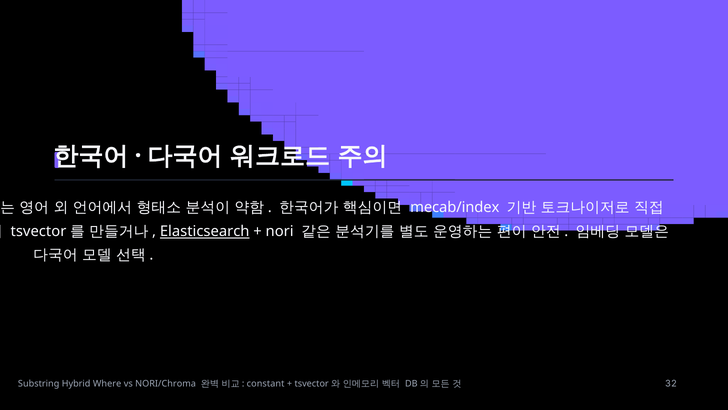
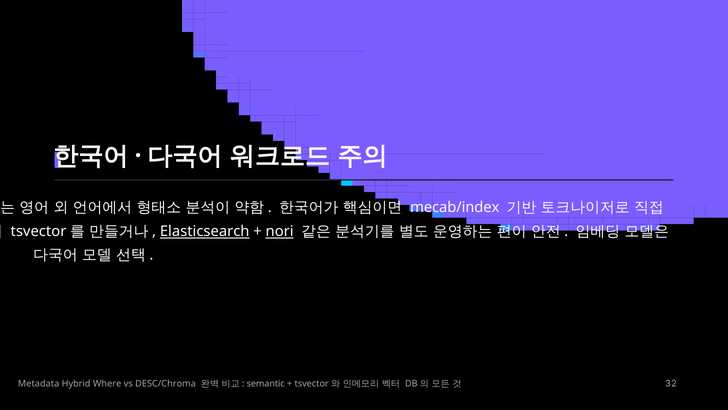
nori underline: none -> present (280, 231)
Substring: Substring -> Metadata (39, 383)
NORI/Chroma: NORI/Chroma -> DESC/Chroma (166, 383)
constant: constant -> semantic (266, 383)
